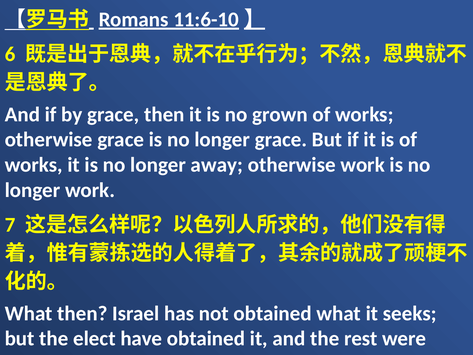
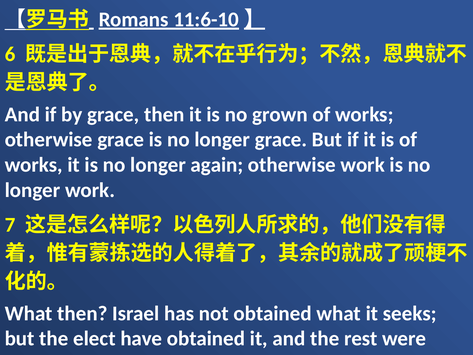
away: away -> again (217, 165)
